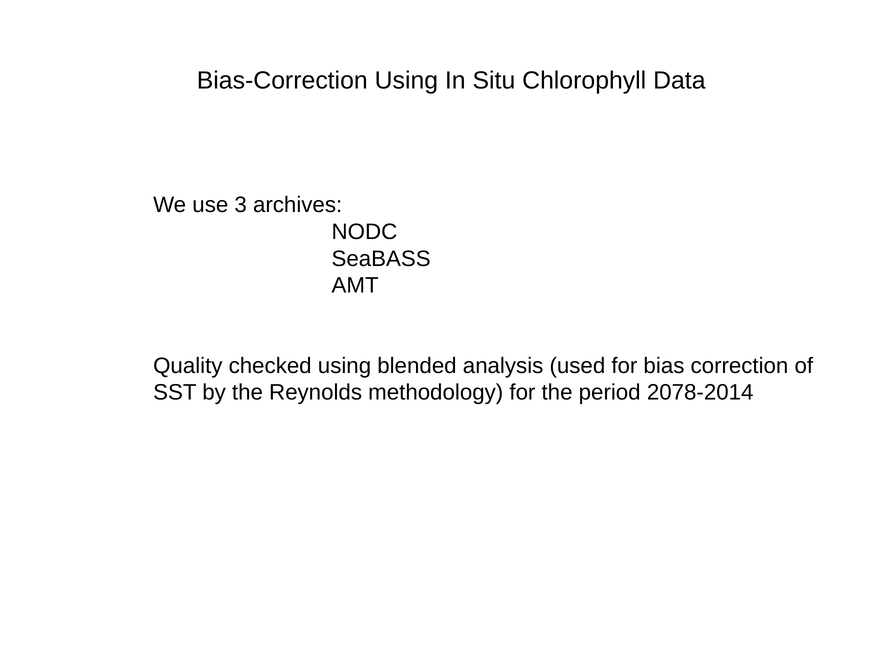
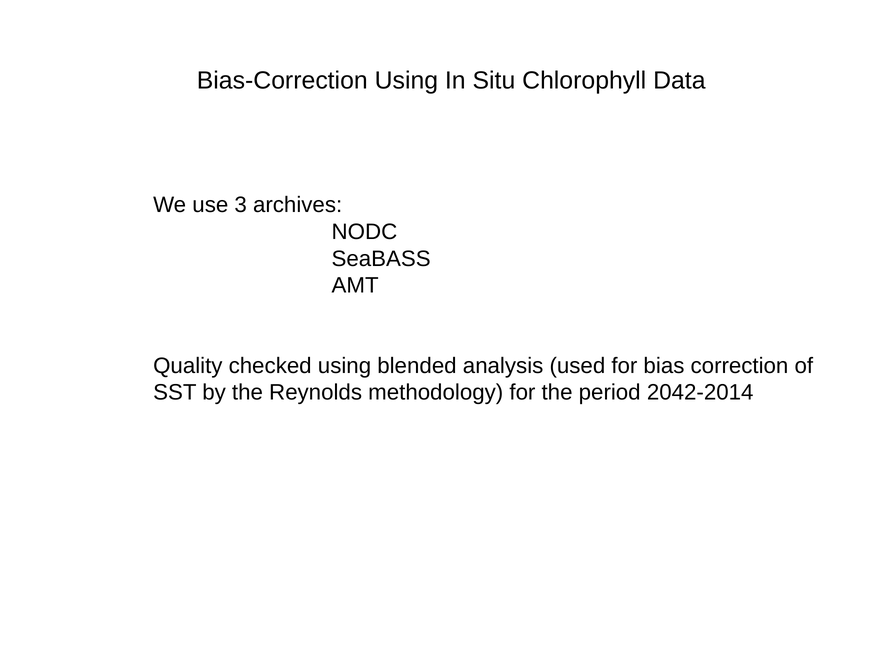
2078-2014: 2078-2014 -> 2042-2014 (700, 392)
